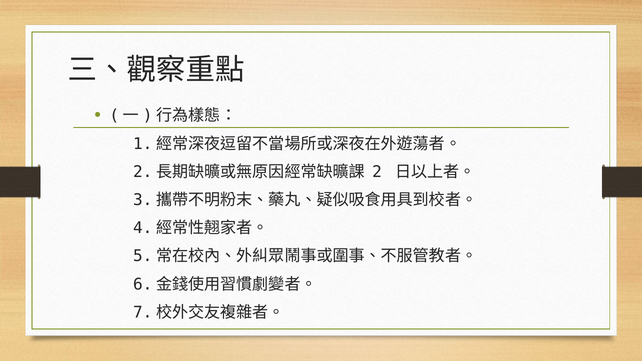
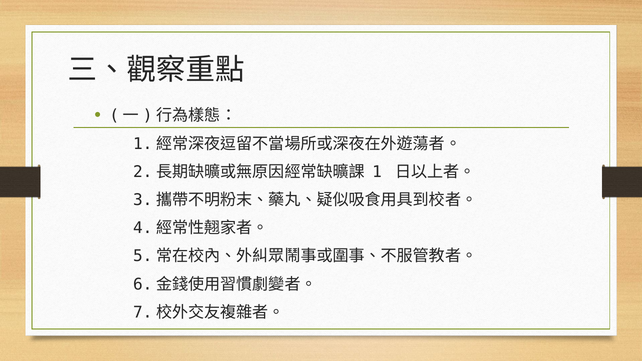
2: 2 -> 1 (377, 172)
